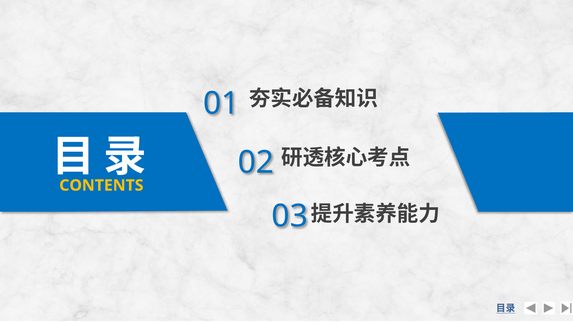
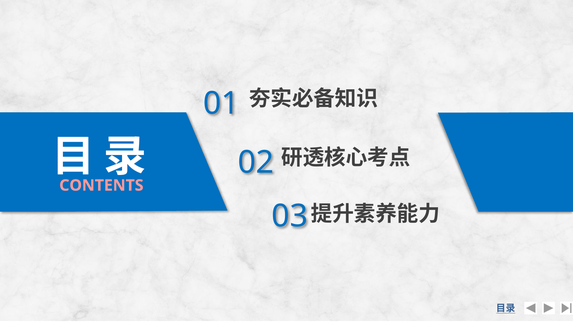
CONTENTS colour: yellow -> pink (101, 186)
